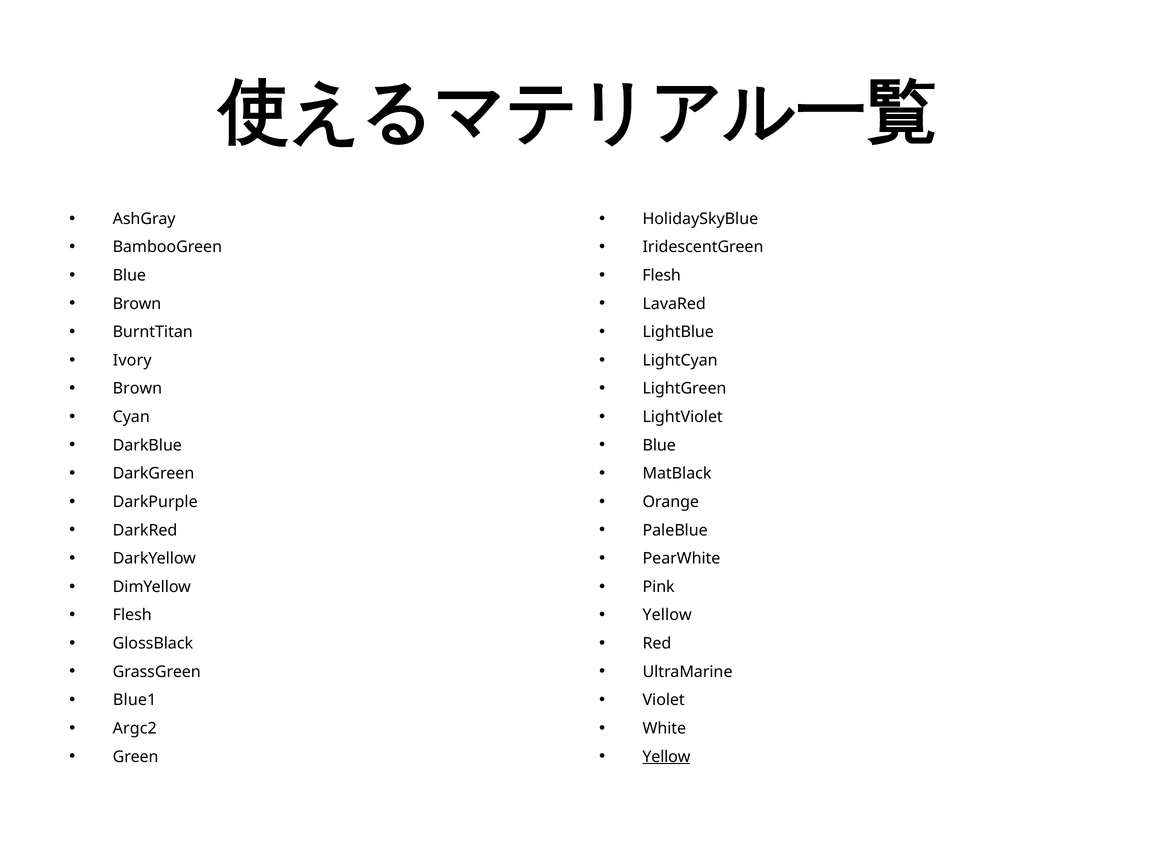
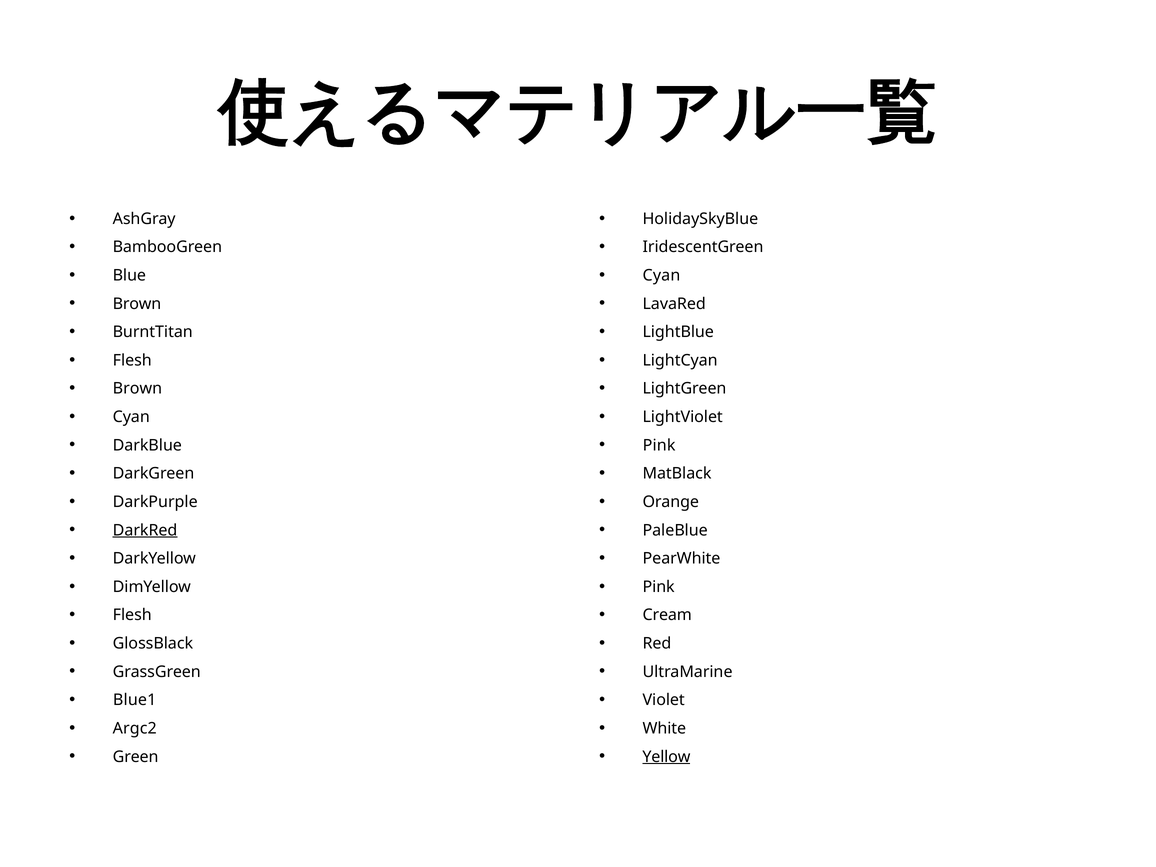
Flesh: Flesh -> Cyan (661, 275)
Ivory: Ivory -> Flesh (132, 360)
Blue: Blue -> Pink (659, 445)
DarkRed underline: none -> present (145, 530)
Yellow: Yellow -> Cream (667, 615)
